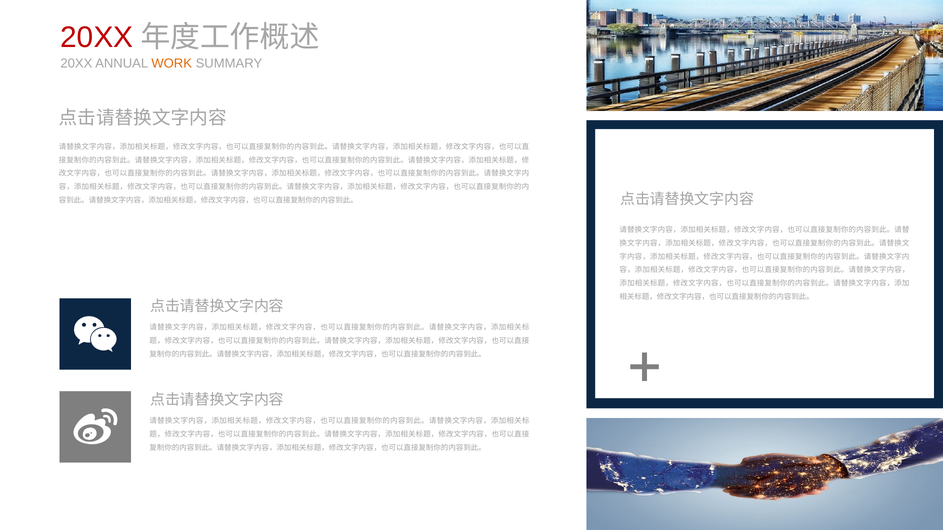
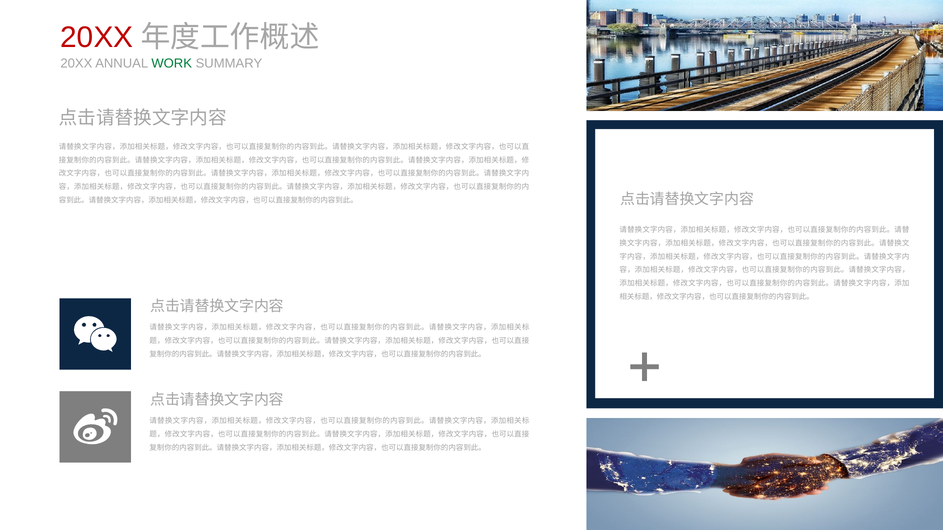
WORK colour: orange -> green (172, 63)
